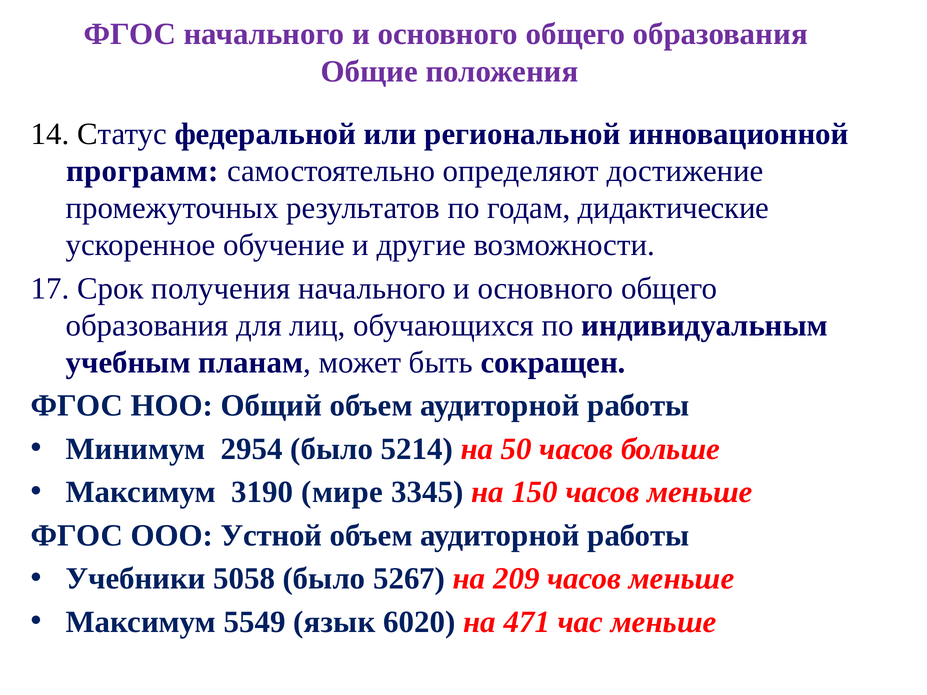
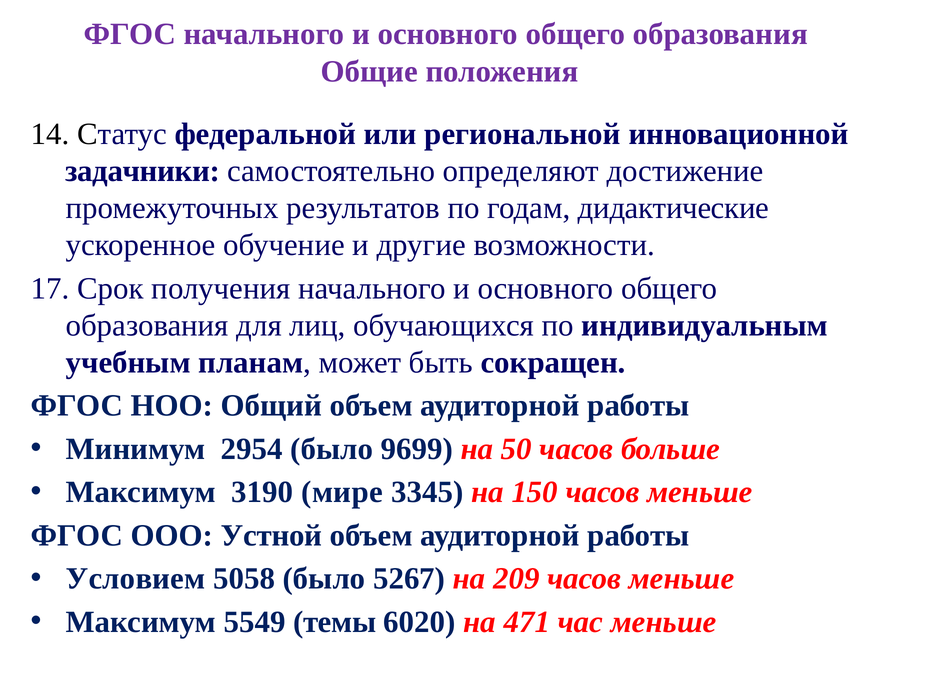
программ: программ -> задачники (143, 171)
5214: 5214 -> 9699 (417, 449)
Учебники: Учебники -> Условием (136, 579)
язык: язык -> темы (335, 622)
